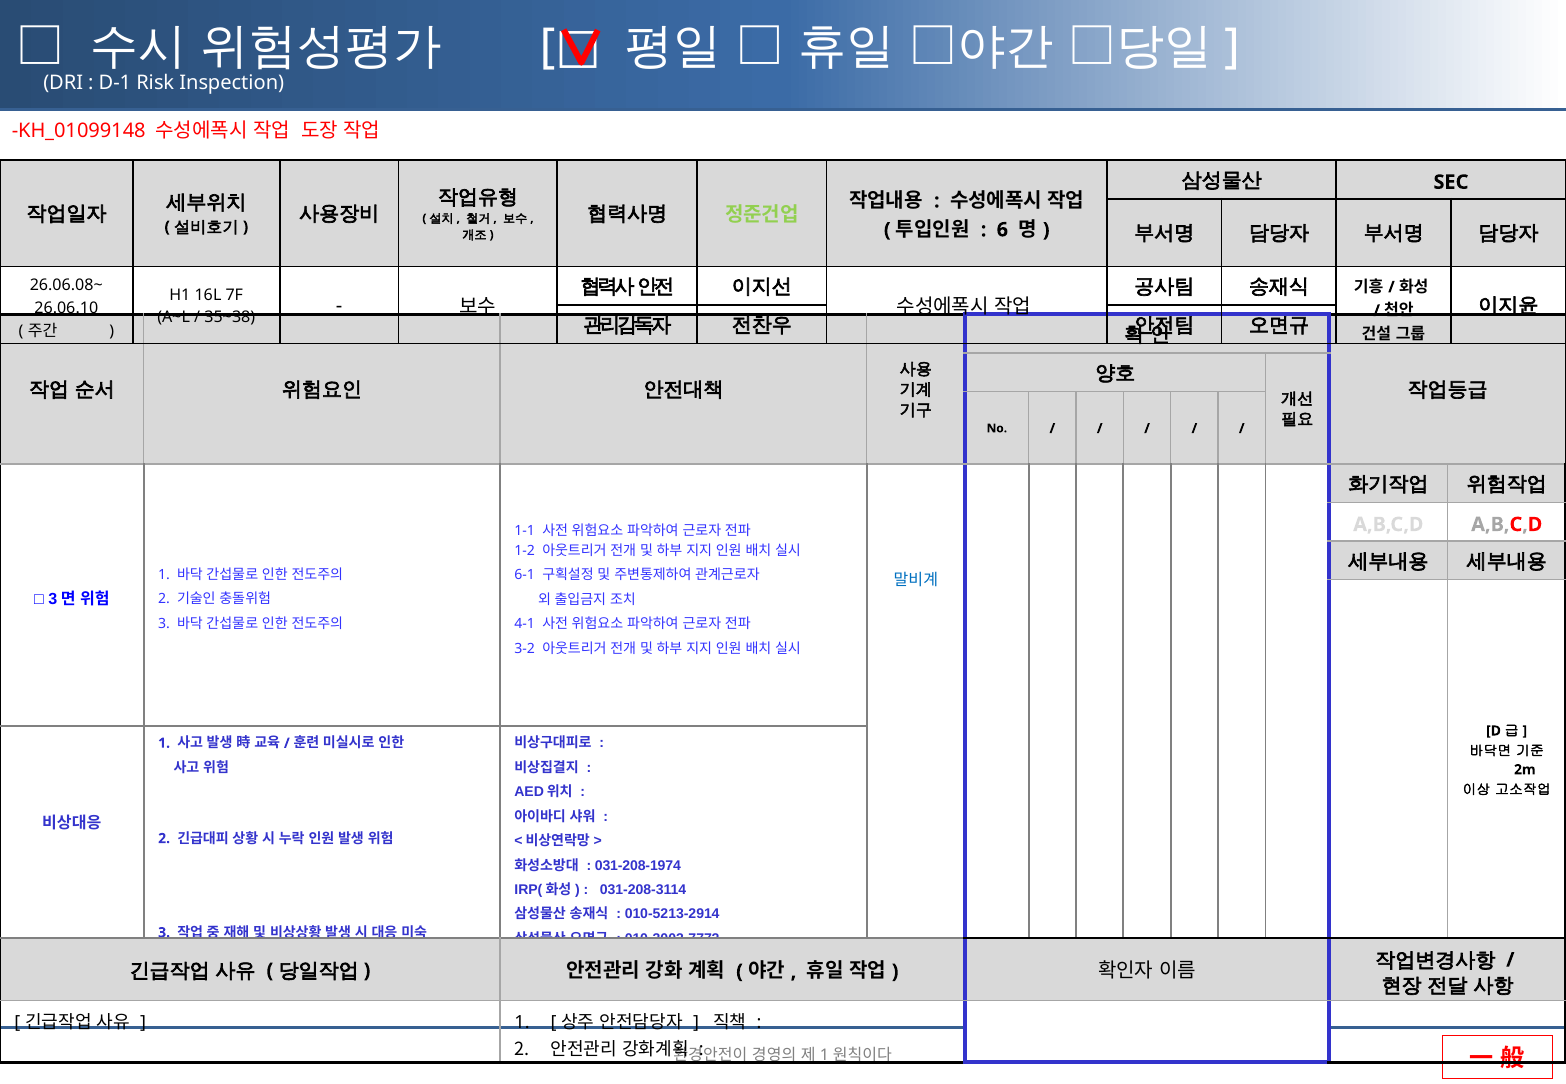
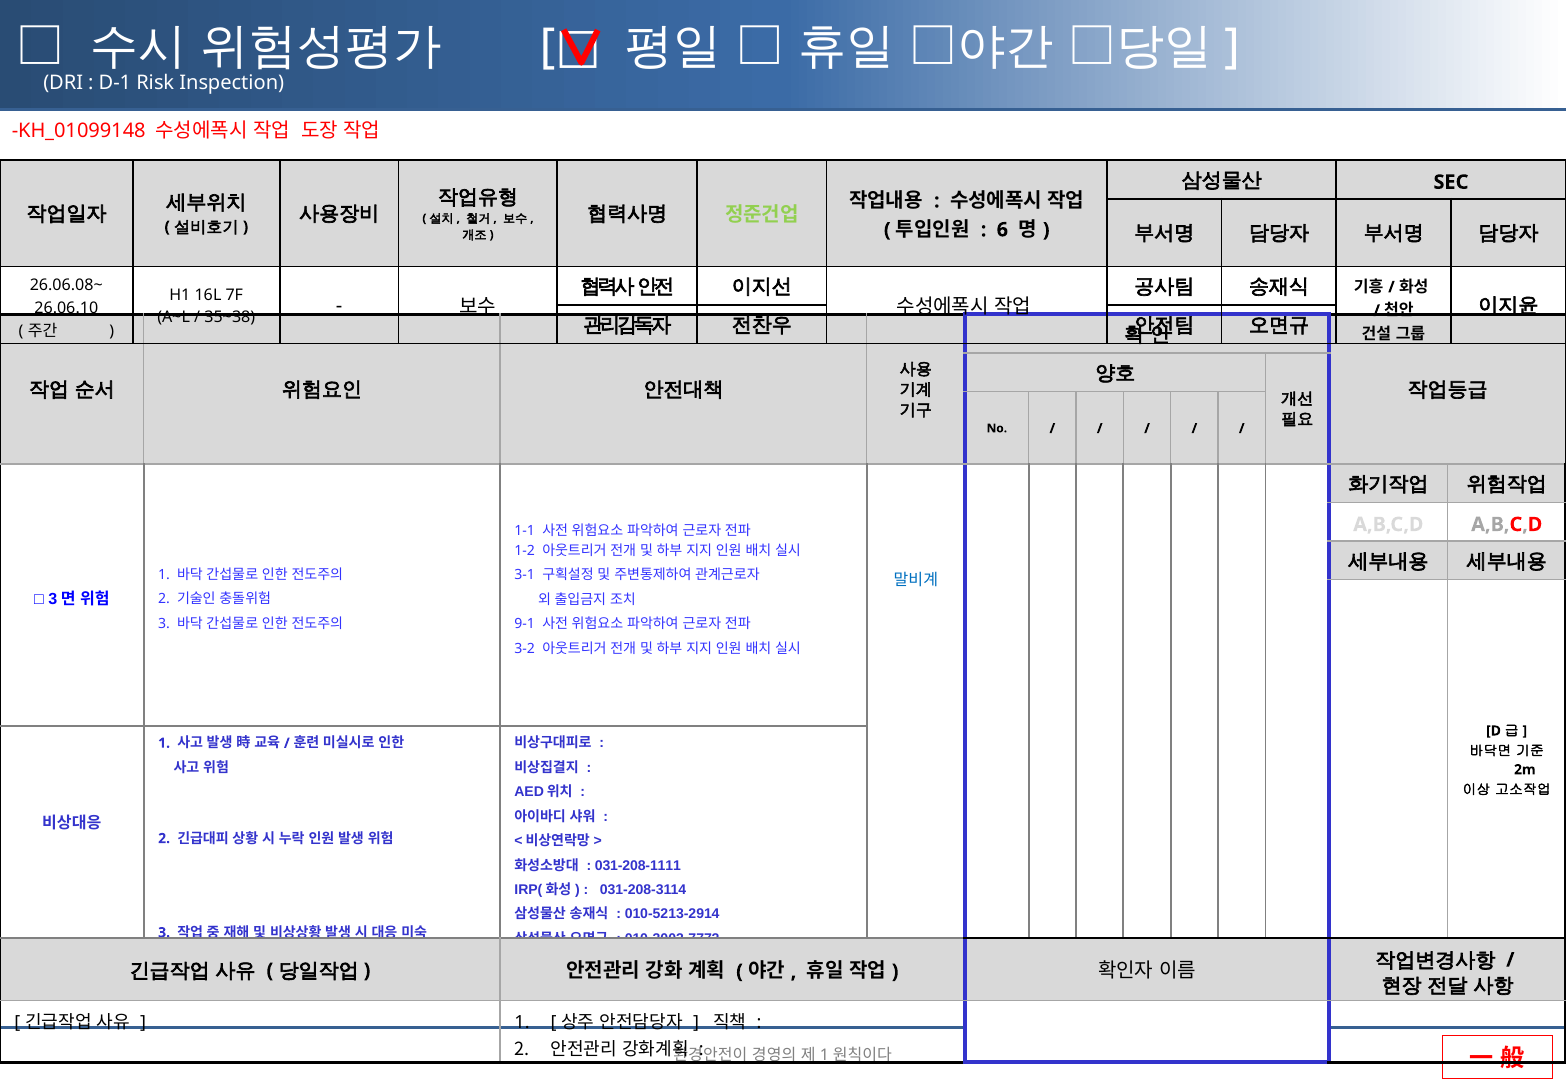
6-1: 6-1 -> 3-1 (525, 575)
4-1: 4-1 -> 9-1 (525, 624)
031-208-1974: 031-208-1974 -> 031-208-1111 (638, 866)
